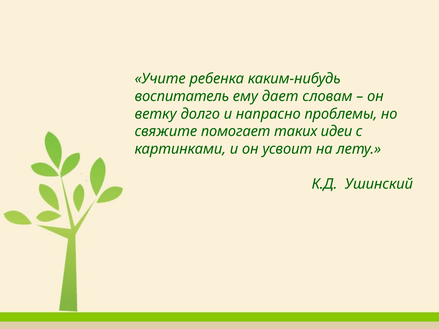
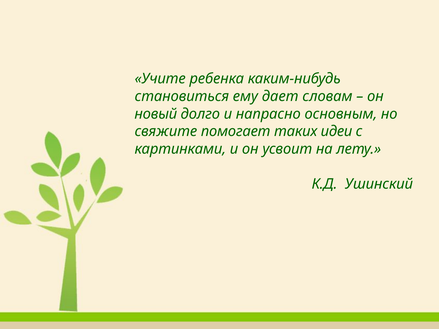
воспитатель: воспитатель -> становиться (182, 96)
ветку: ветку -> новый (156, 114)
проблемы: проблемы -> основным (341, 114)
